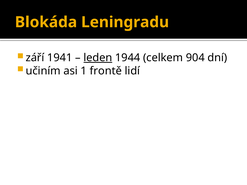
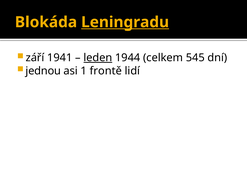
Leningradu underline: none -> present (125, 22)
904: 904 -> 545 (195, 58)
učiním: učiním -> jednou (43, 71)
